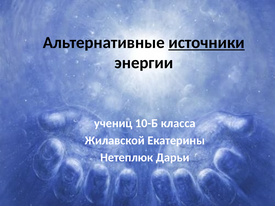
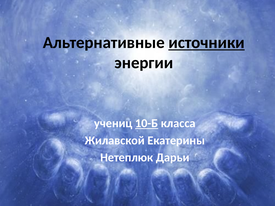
10-Б underline: none -> present (147, 124)
